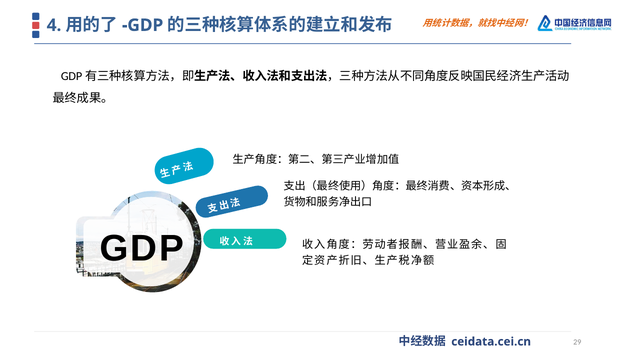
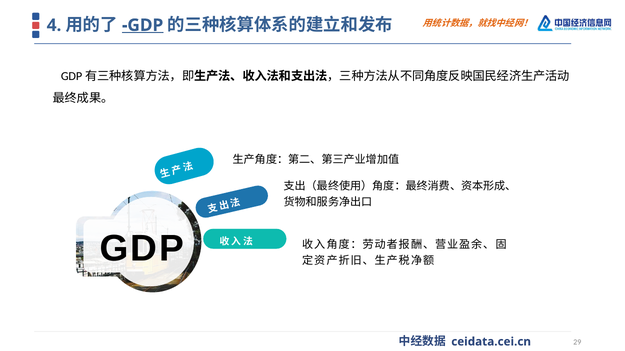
GDP underline: none -> present (143, 25)
